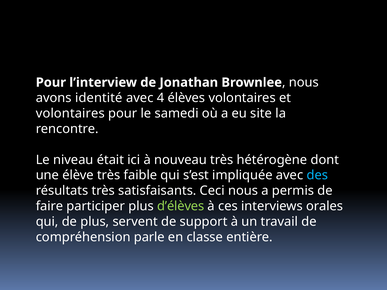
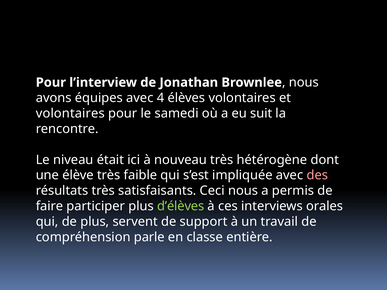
identité: identité -> équipes (99, 98)
site: site -> suit (261, 113)
des colour: light blue -> pink (317, 175)
